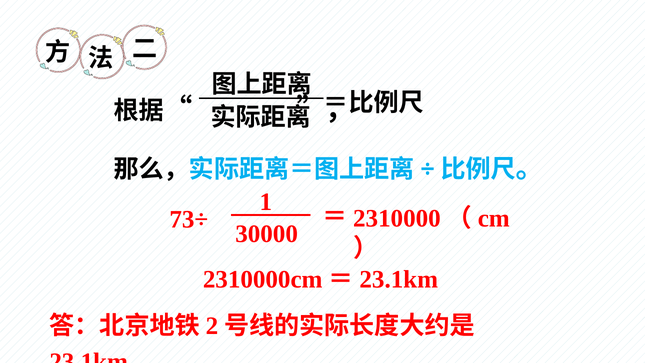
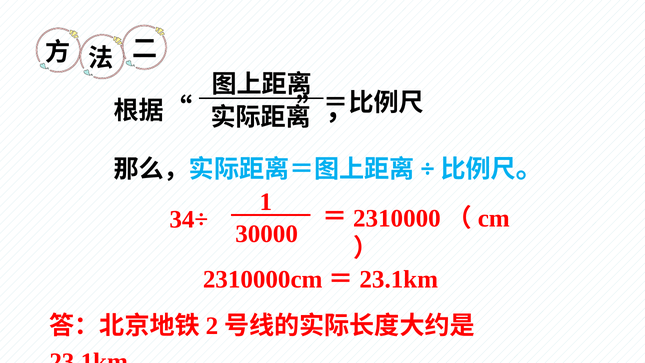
73÷: 73÷ -> 34÷ (189, 219)
